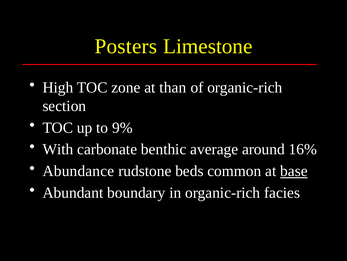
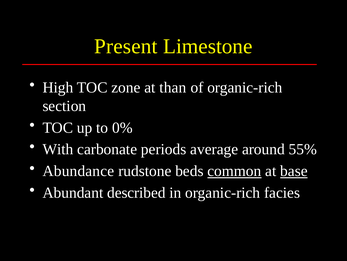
Posters: Posters -> Present (126, 46)
9%: 9% -> 0% (122, 127)
benthic: benthic -> periods (164, 149)
16%: 16% -> 55% (303, 149)
common underline: none -> present (234, 171)
boundary: boundary -> described (136, 192)
